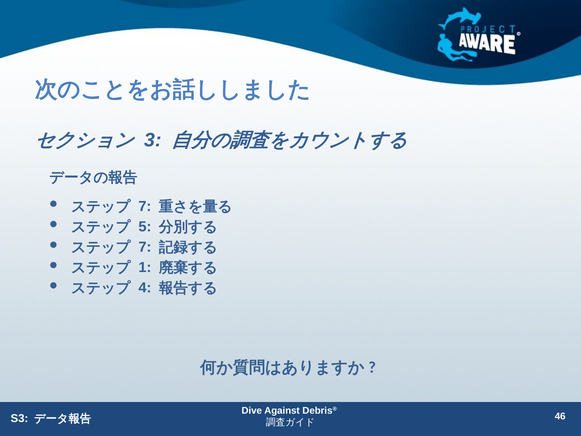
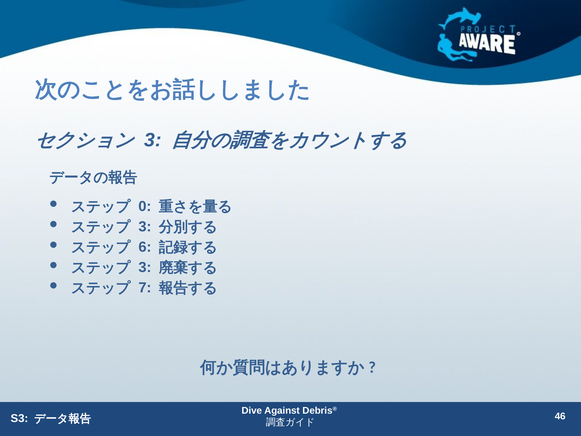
7: 7 -> 0 (145, 206)
5: 5 -> 3 (145, 227)
7: 7 -> 6 (145, 247)
1: 1 -> 3 (145, 267)
4: 4 -> 7 (145, 288)
